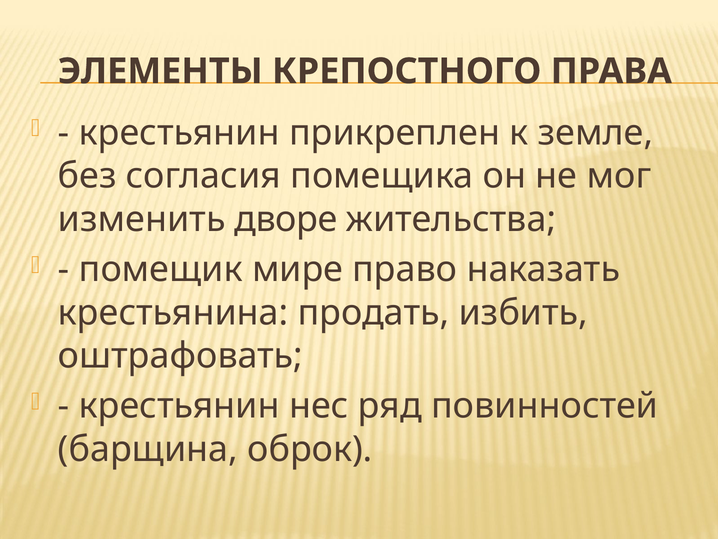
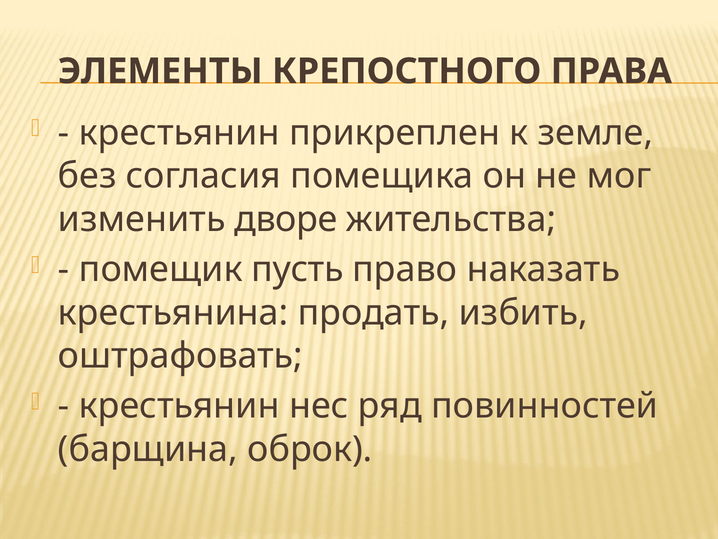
мире: мире -> пусть (298, 269)
